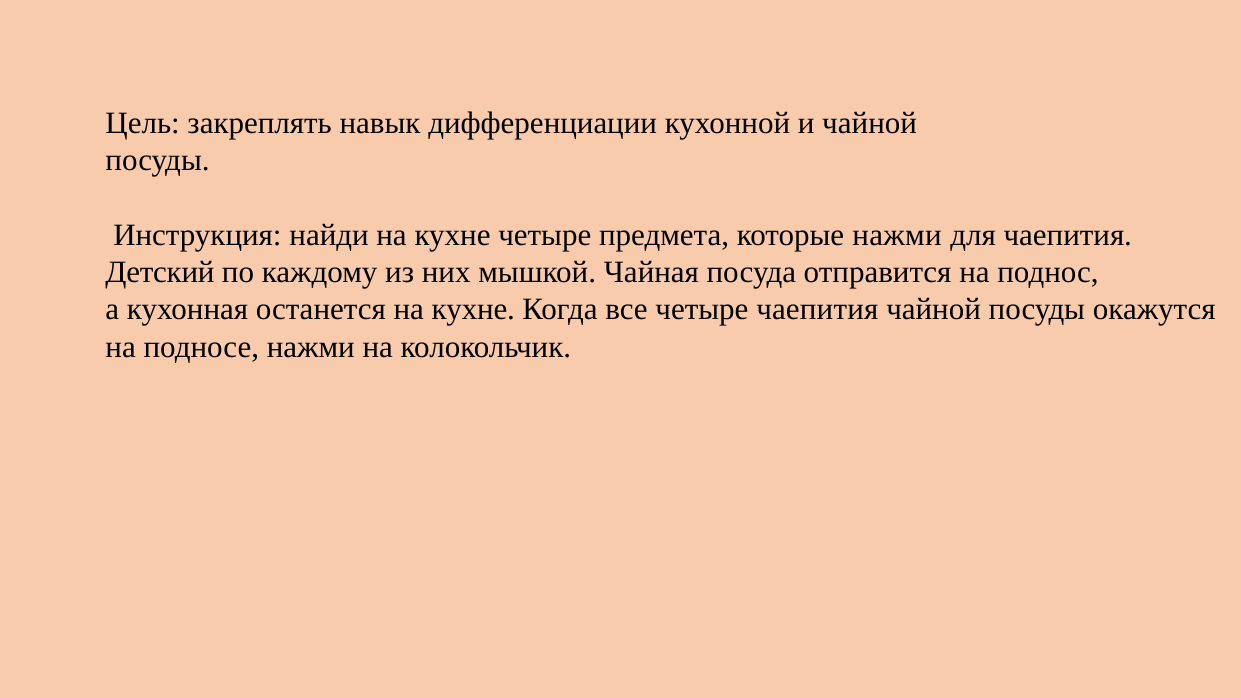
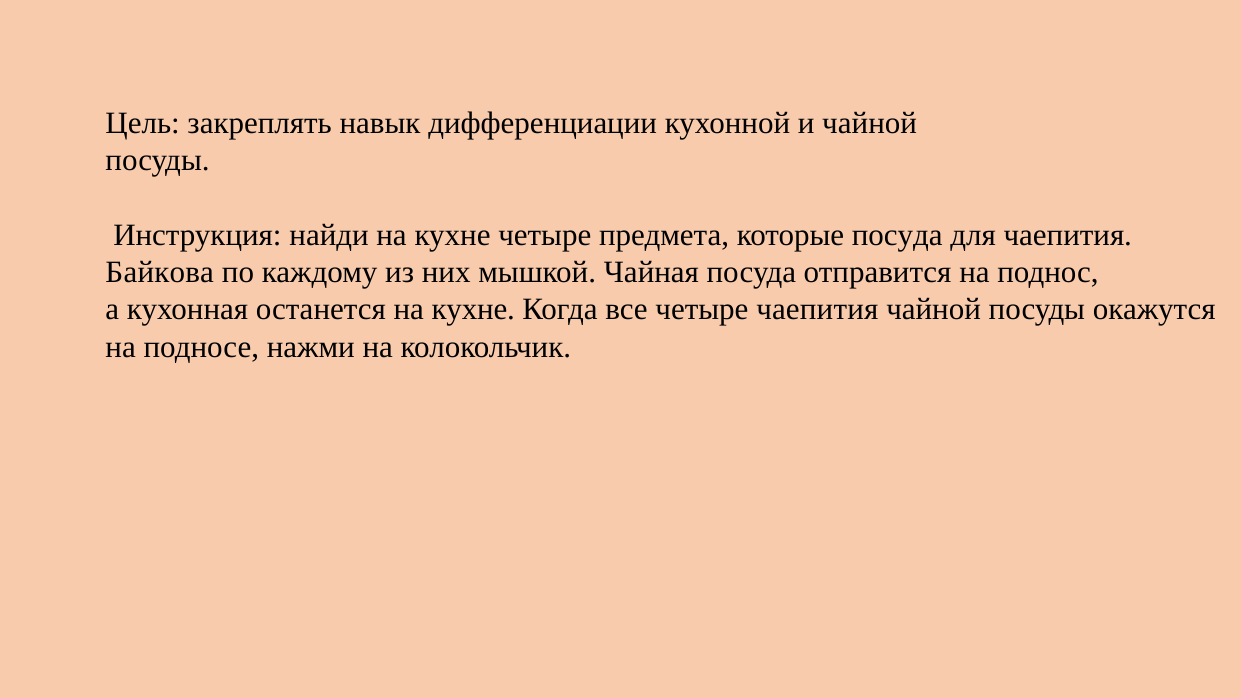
которые нажми: нажми -> посуда (897, 235)
Детский: Детский -> Байкова (160, 272)
